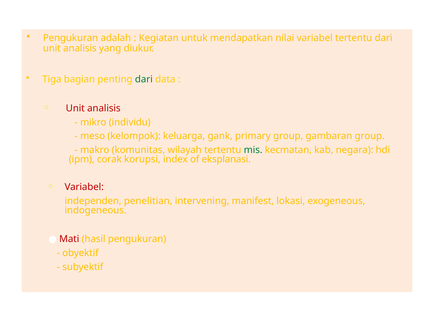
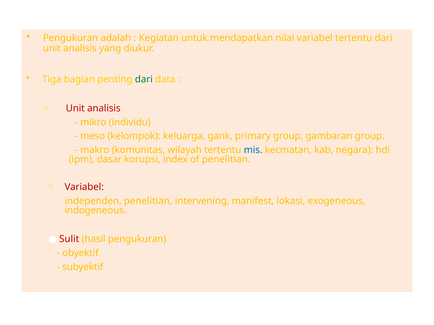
mis colour: green -> blue (253, 150)
corak: corak -> dasar (109, 160)
of eksplanasi: eksplanasi -> penelitian (226, 160)
Mati: Mati -> Sulit (69, 240)
